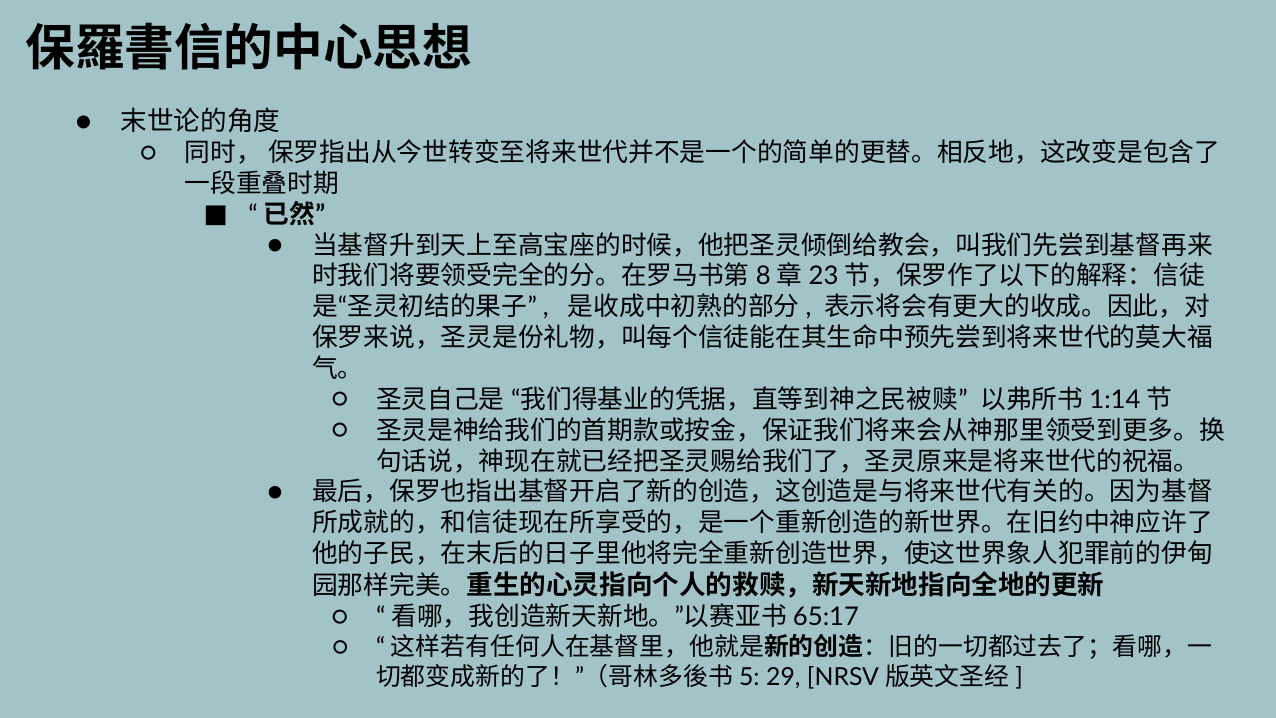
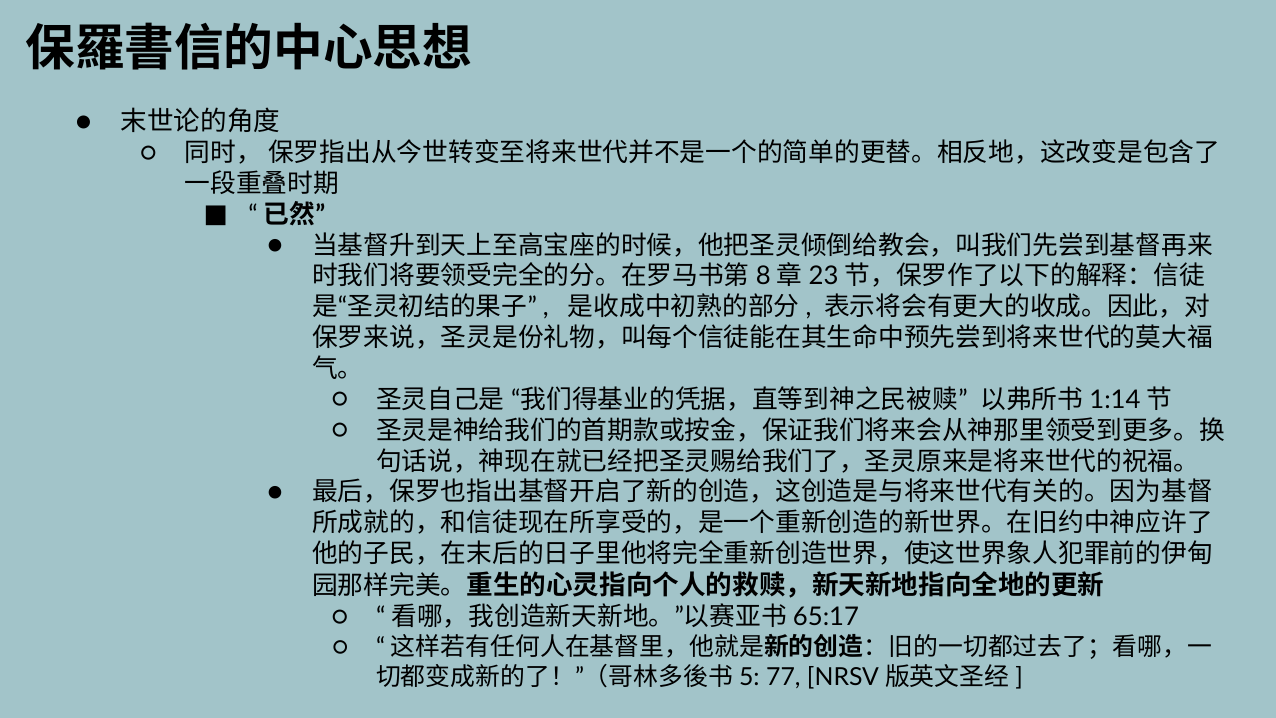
29: 29 -> 77 (783, 677)
